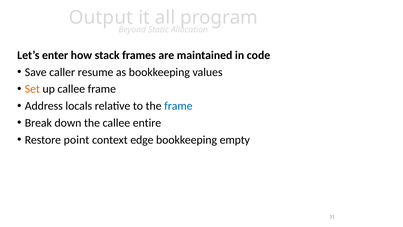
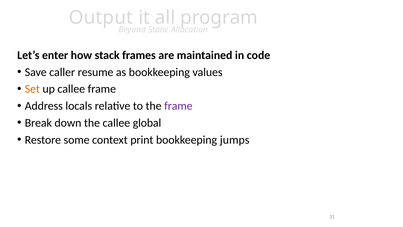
frame colour: blue -> purple (178, 106)
entire: entire -> global (147, 123)
point: point -> some (77, 140)
edge: edge -> print (142, 140)
empty: empty -> jumps (235, 140)
